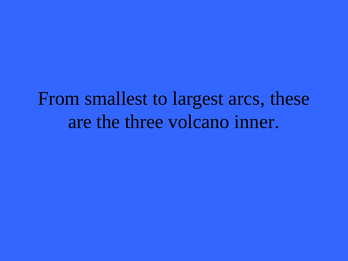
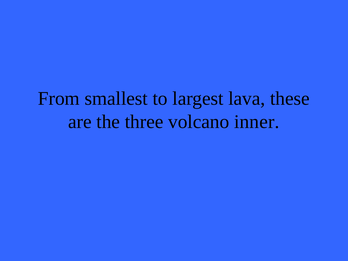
arcs: arcs -> lava (247, 98)
